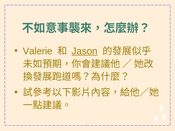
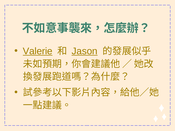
Valerie underline: none -> present (38, 51)
